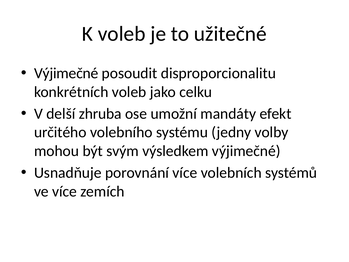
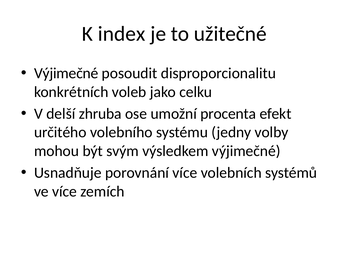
K voleb: voleb -> index (122, 34)
mandáty: mandáty -> procenta (228, 114)
